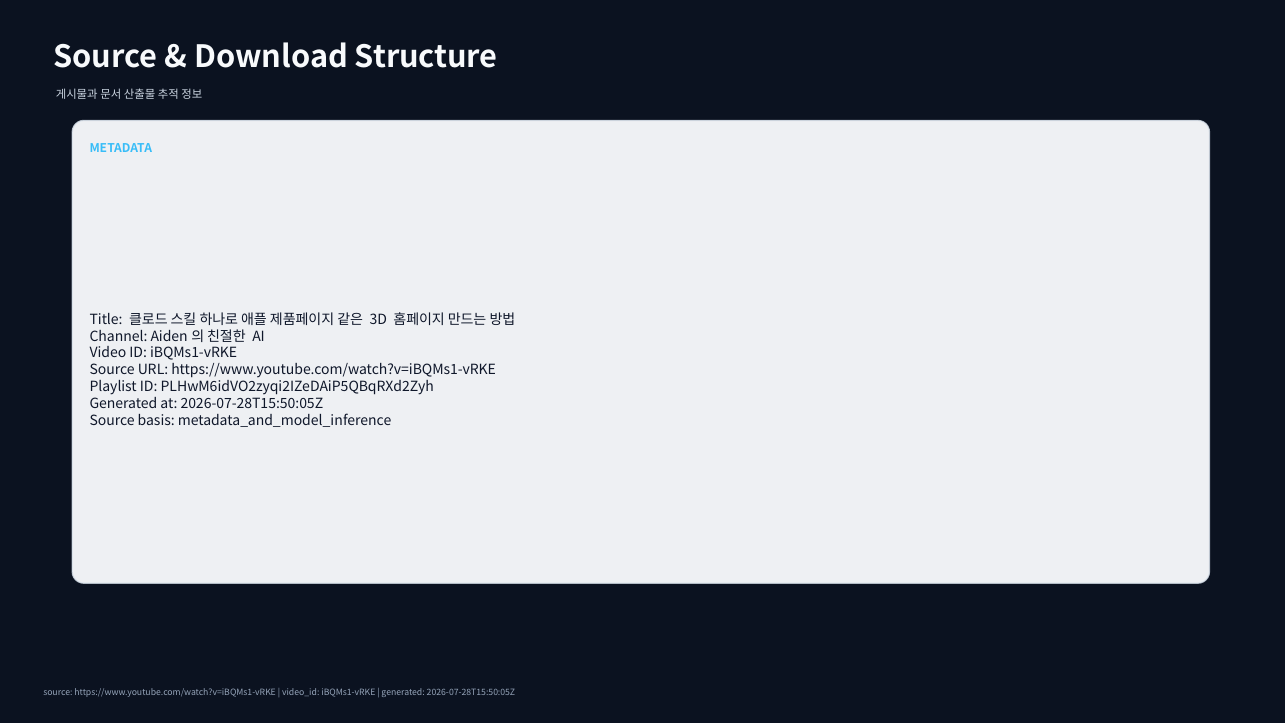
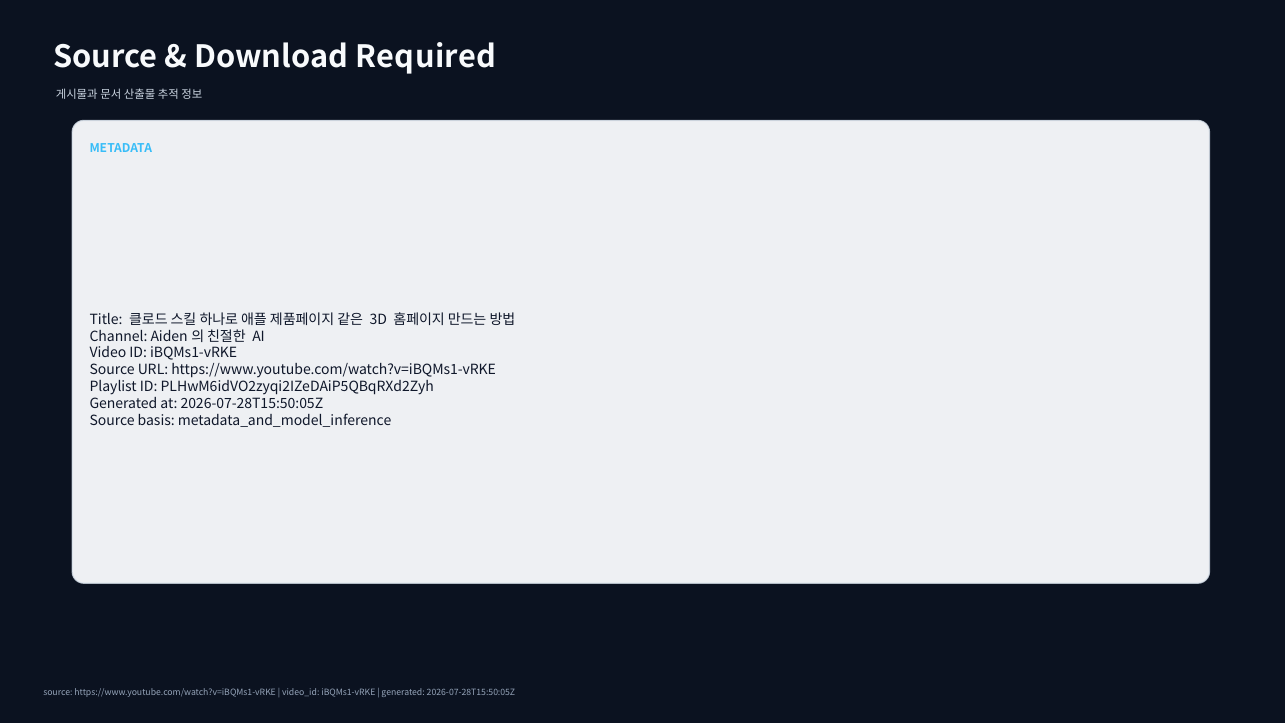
Structure: Structure -> Required (426, 58)
